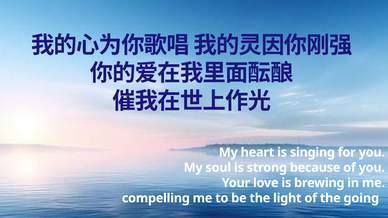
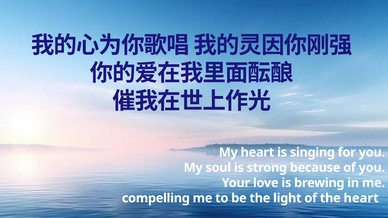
the going: going -> heart (361, 198)
